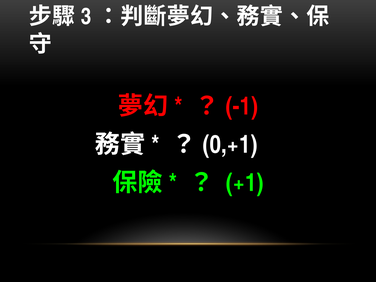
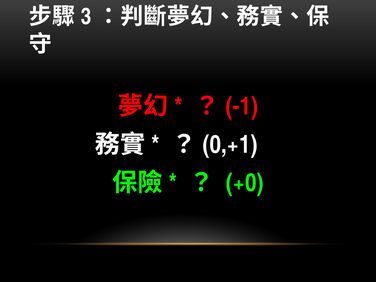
+1: +1 -> +0 (245, 183)
